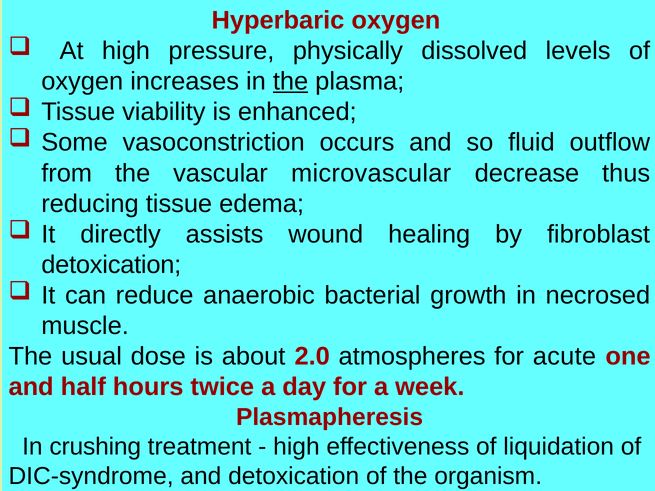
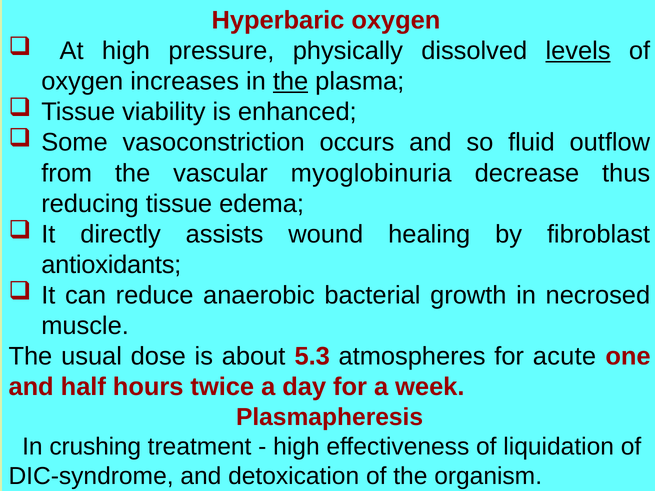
levels underline: none -> present (578, 51)
microvascular: microvascular -> myoglobinuria (371, 173)
detoxication: detoxication -> antioxidants (111, 265)
2.0: 2.0 -> 5.3 (312, 357)
